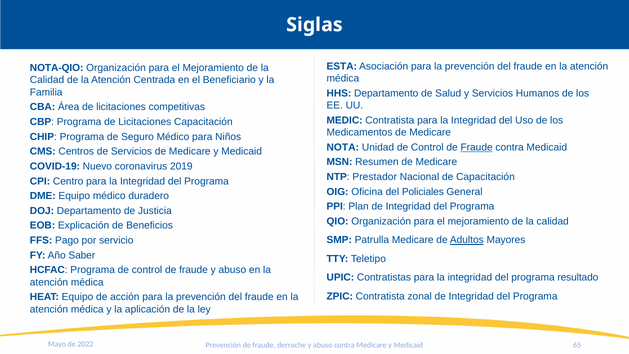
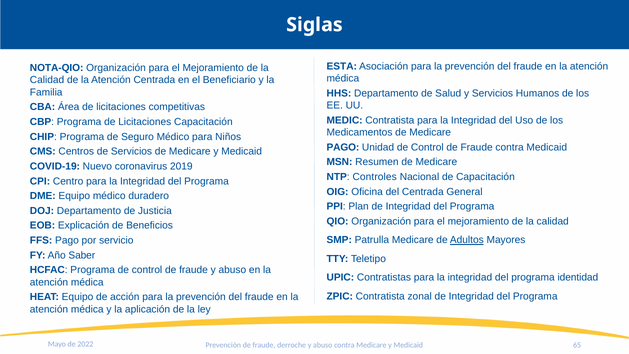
NOTA: NOTA -> PAGO (343, 147)
Fraude underline: present -> none (477, 147)
Prestador: Prestador -> Controles (375, 177)
del Policiales: Policiales -> Centrada (423, 192)
resultado: resultado -> identidad (578, 277)
